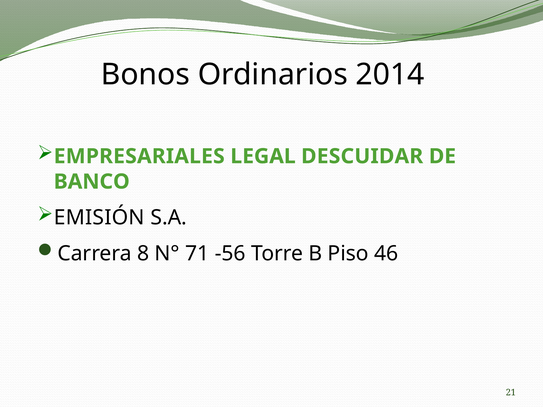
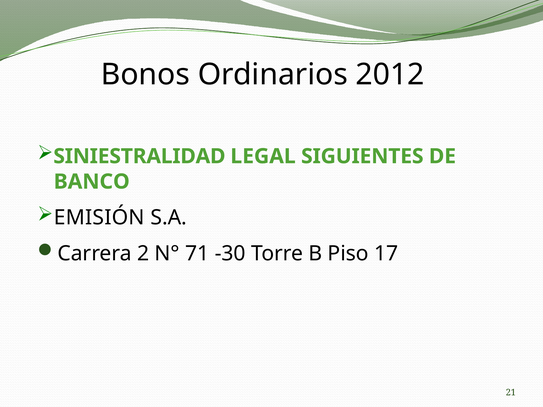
2014: 2014 -> 2012 (390, 75)
EMPRESARIALES: EMPRESARIALES -> SINIESTRALIDAD (139, 156)
DESCUIDAR: DESCUIDAR -> SIGUIENTES (362, 156)
8: 8 -> 2 (143, 254)
-56: -56 -> -30 (230, 254)
46: 46 -> 17 (386, 254)
